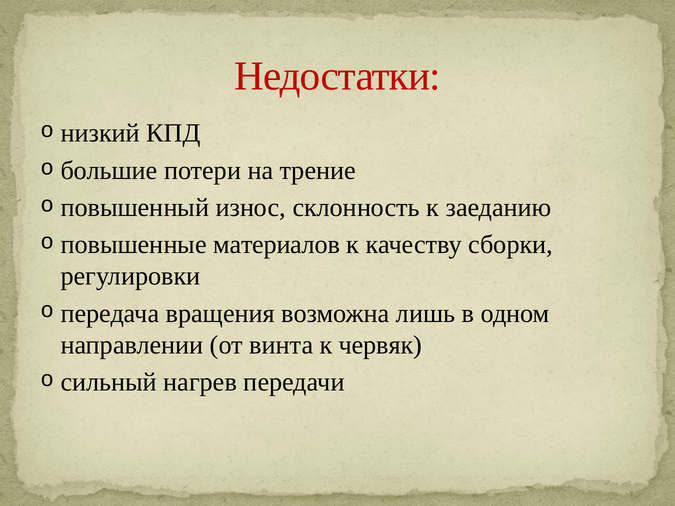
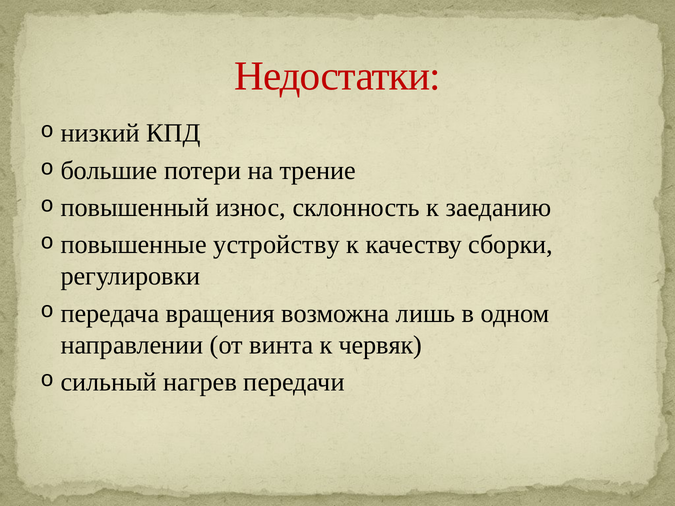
материалов: материалов -> устройству (276, 245)
